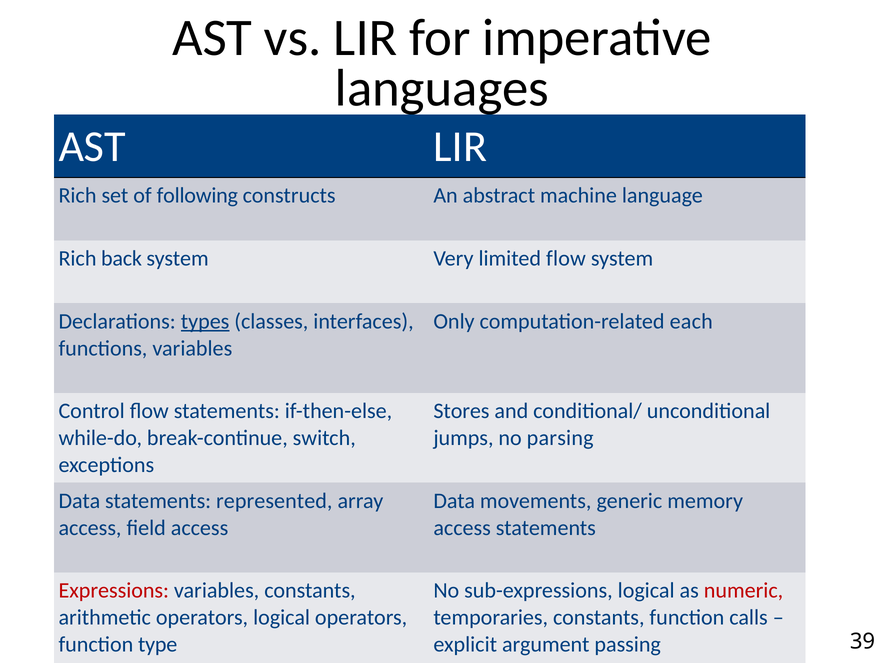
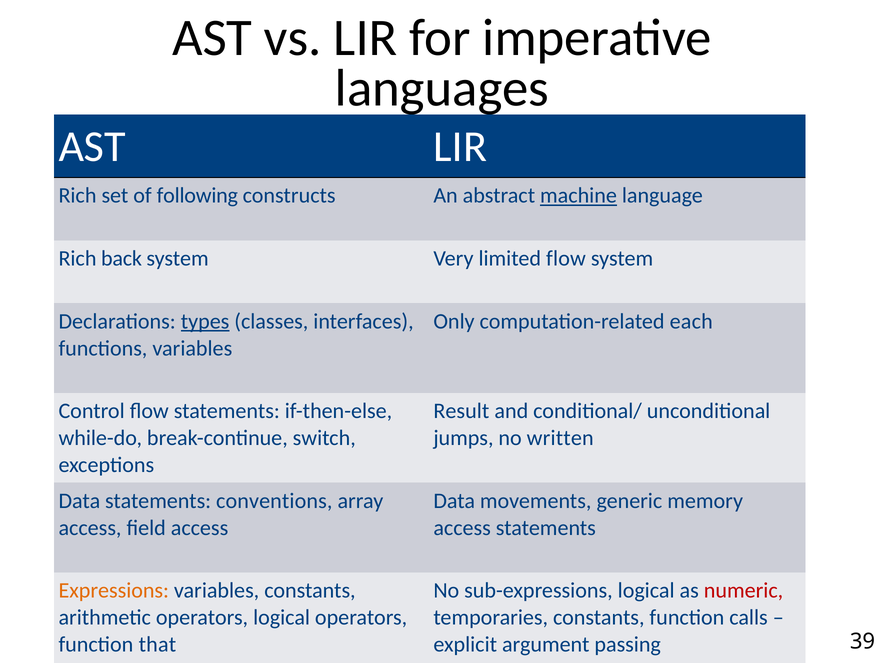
machine underline: none -> present (578, 196)
Stores: Stores -> Result (461, 411)
parsing: parsing -> written (560, 438)
represented: represented -> conventions (274, 501)
Expressions colour: red -> orange (114, 591)
type: type -> that (157, 645)
